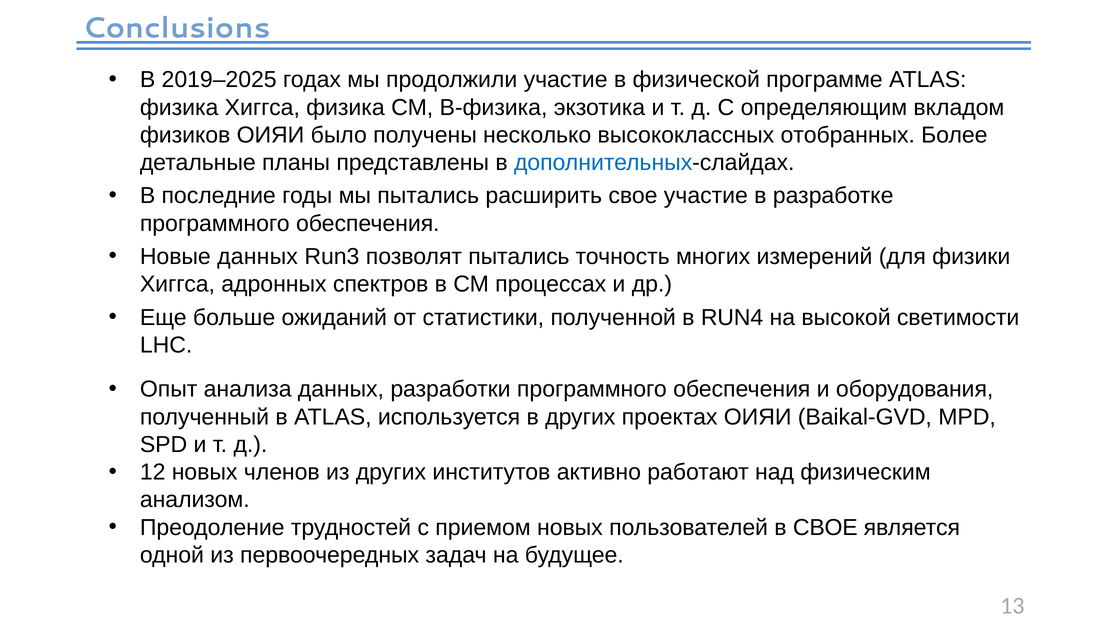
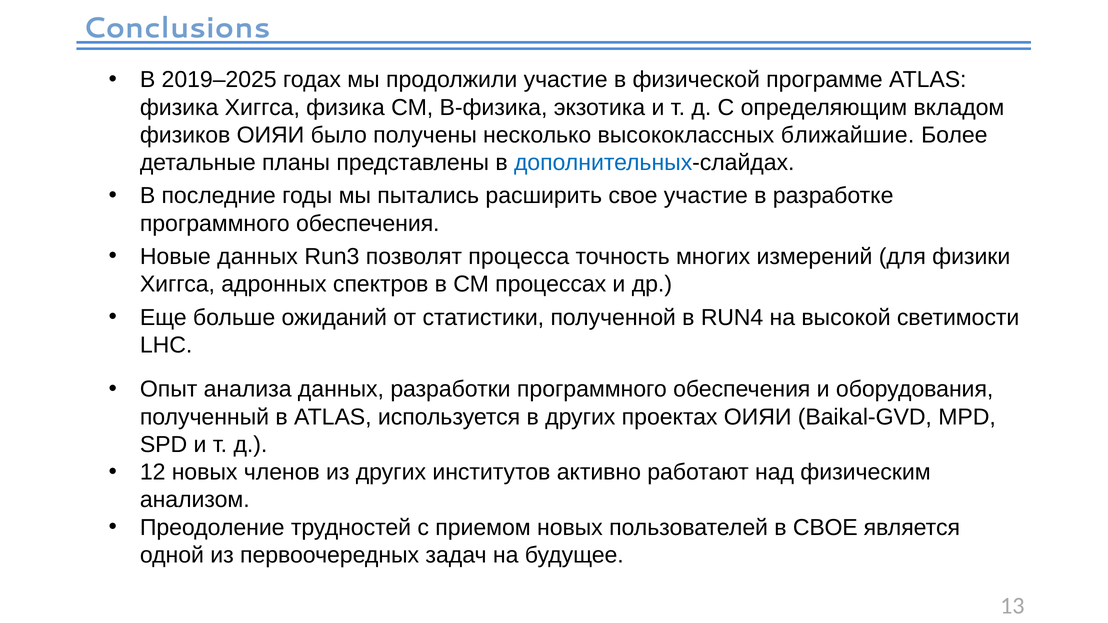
отобранных: отобранных -> ближайшие (848, 135)
позволят пытались: пытались -> процесса (519, 257)
